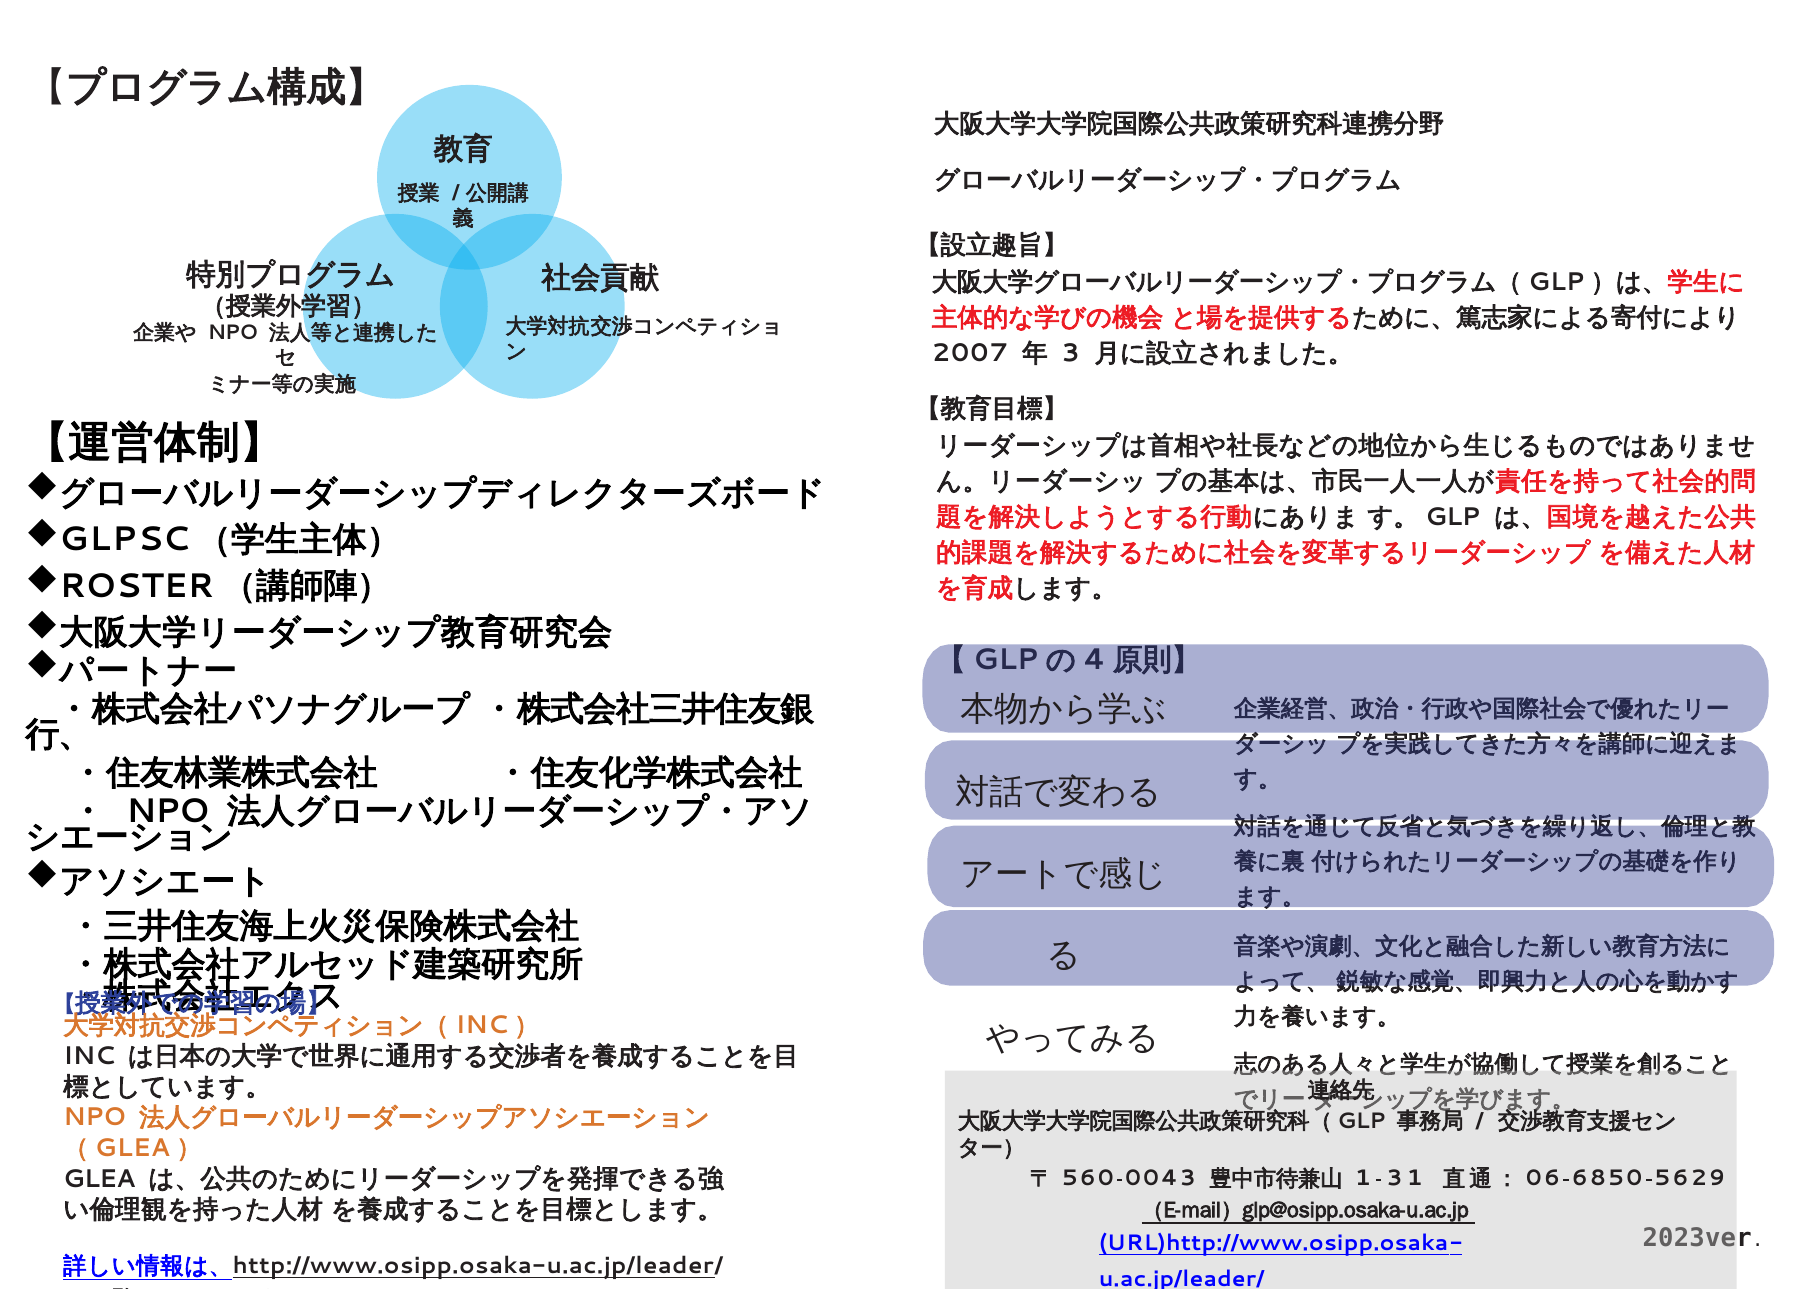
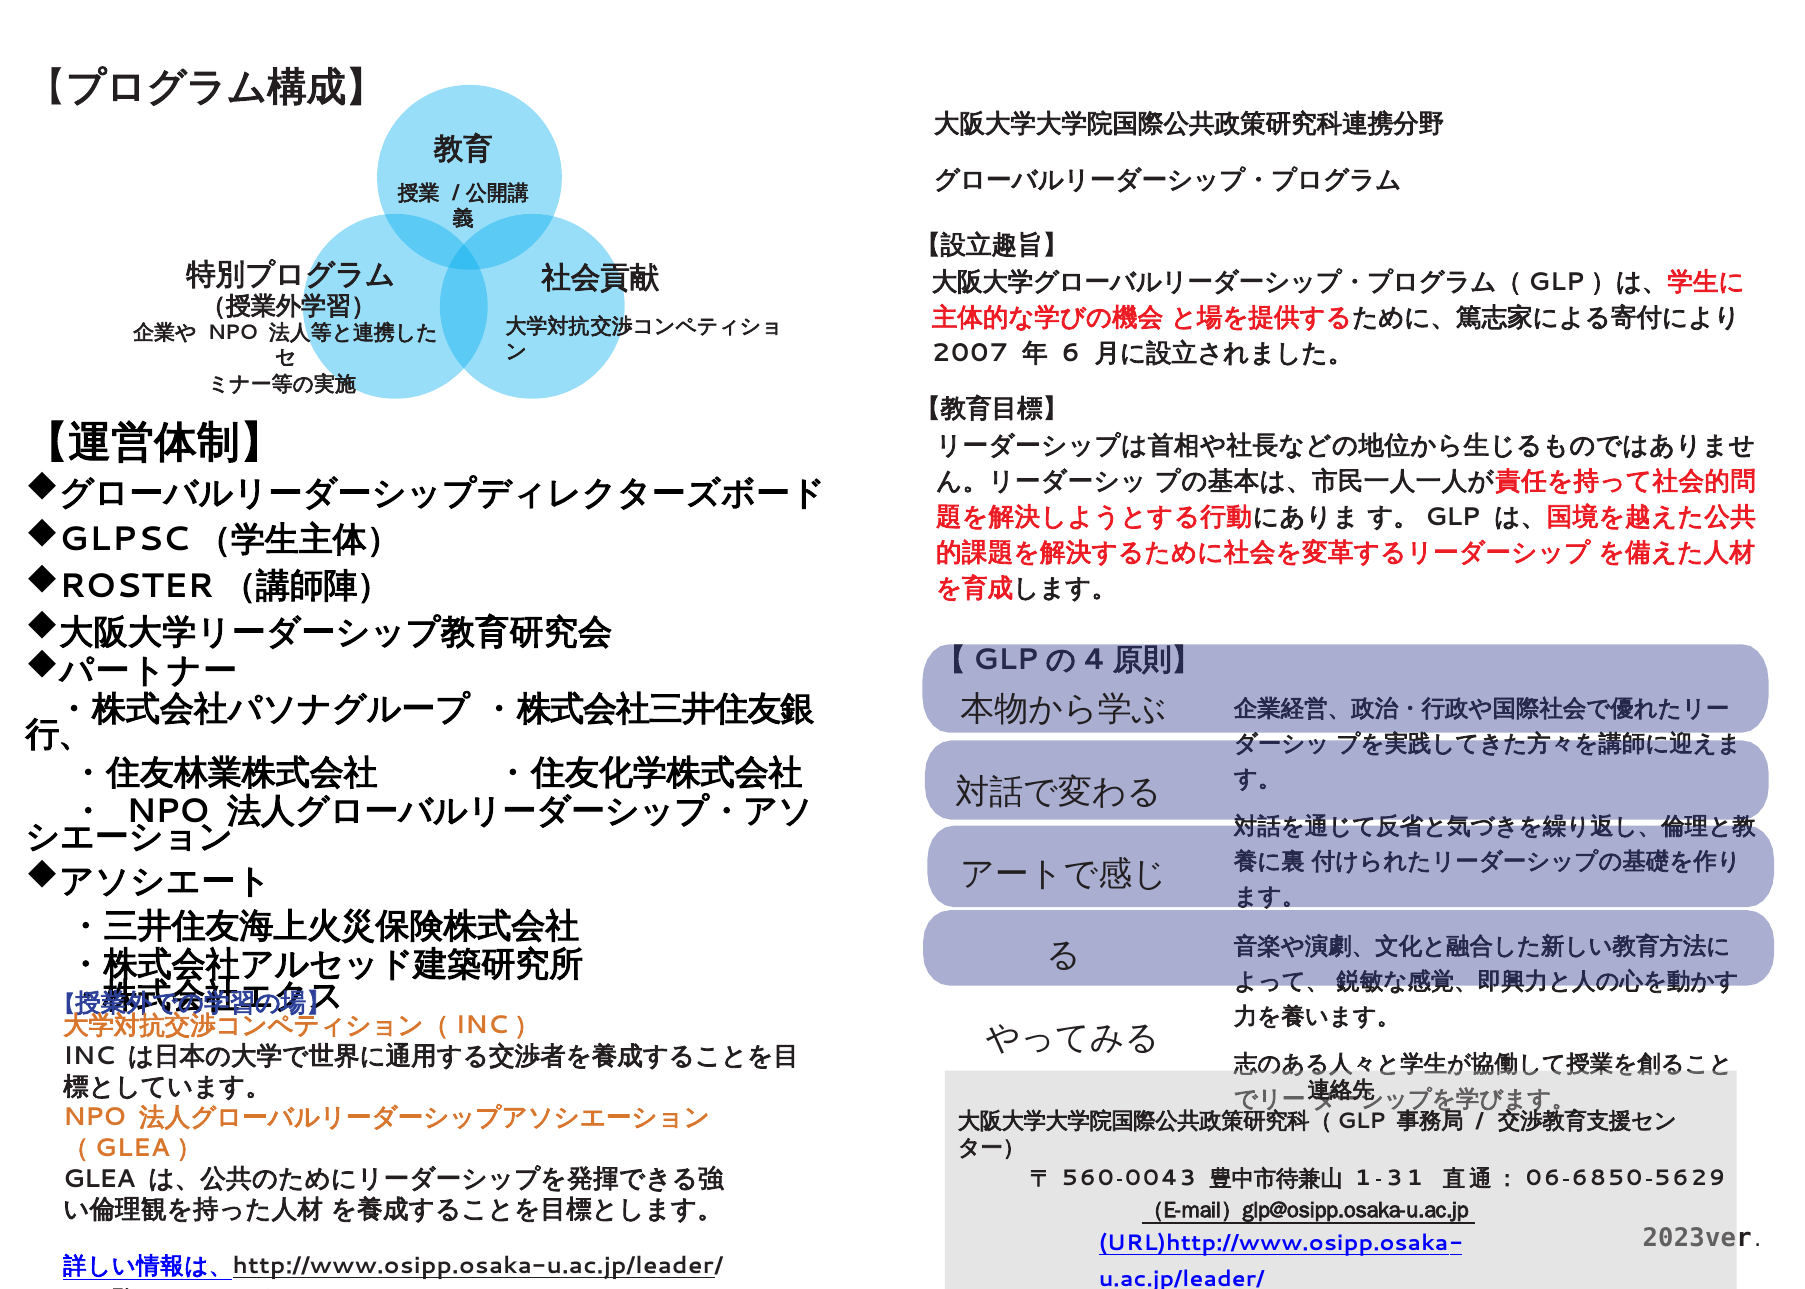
3: 3 -> 6 (1071, 353)
